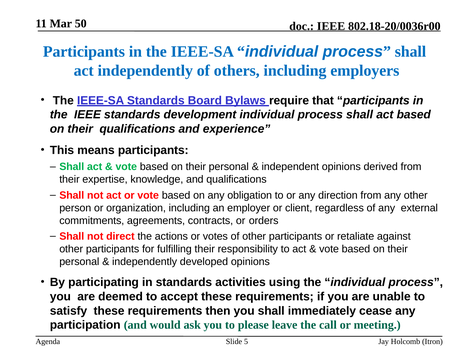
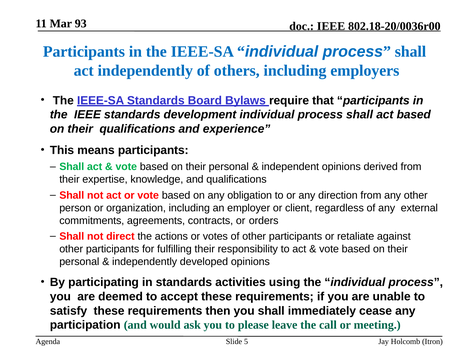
50: 50 -> 93 (81, 24)
